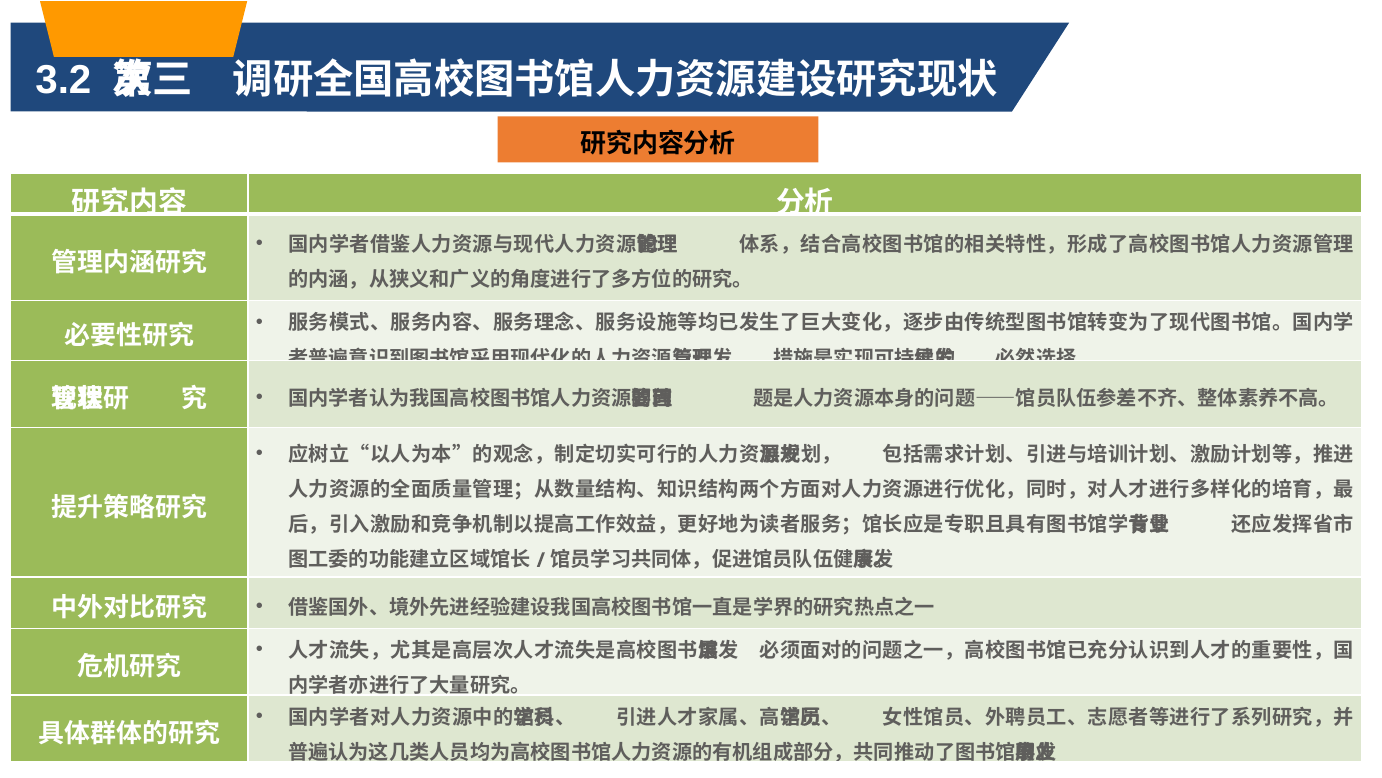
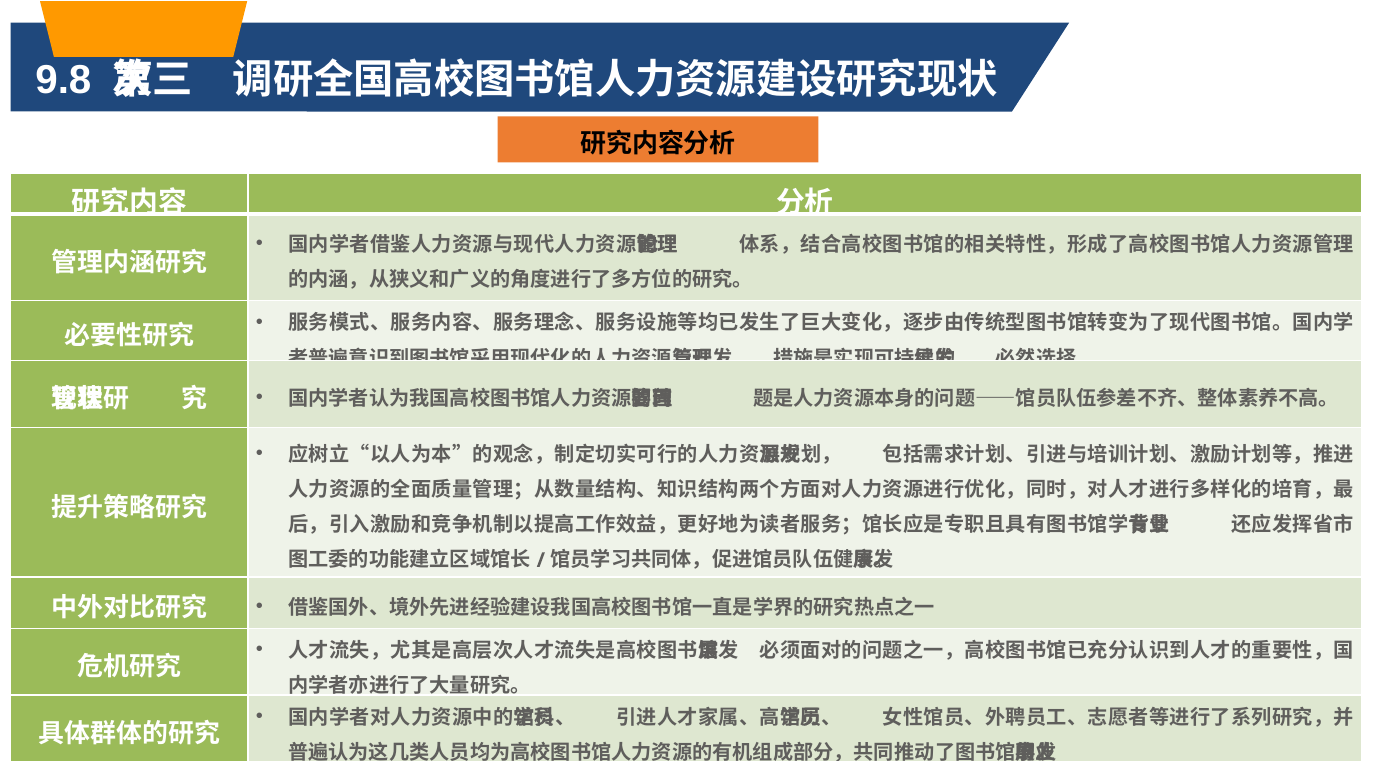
3.2: 3.2 -> 9.8 (63, 80)
